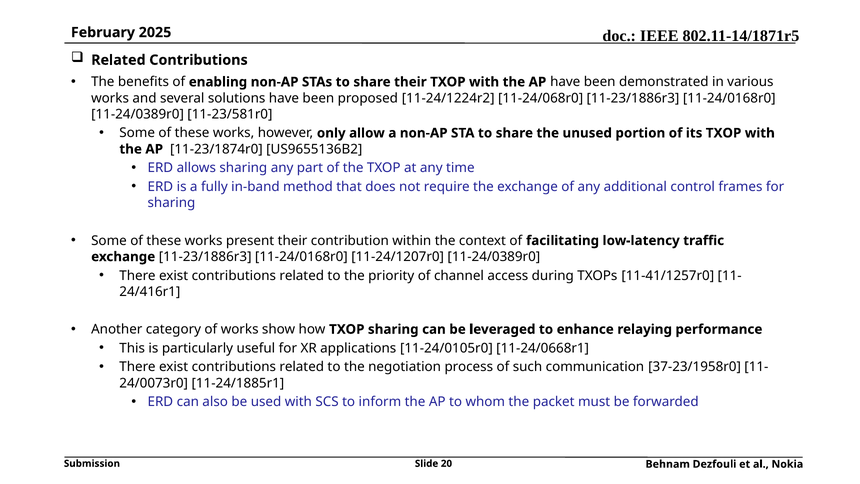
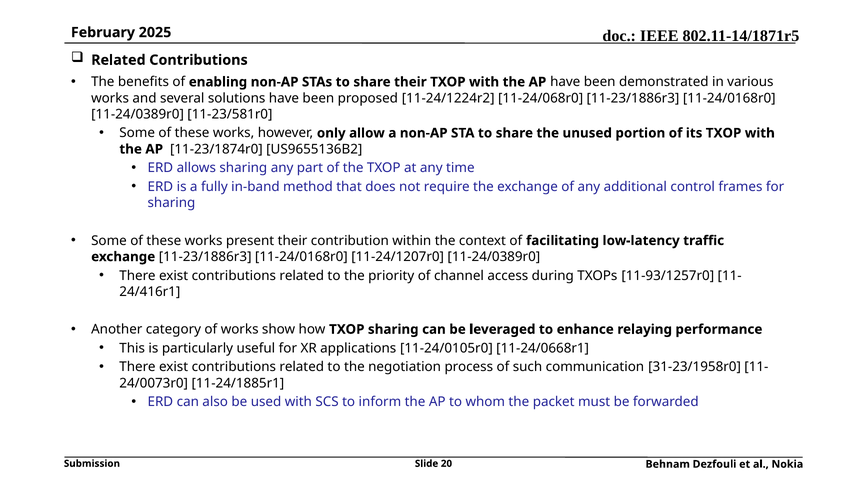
11-41/1257r0: 11-41/1257r0 -> 11-93/1257r0 (668, 275)
37-23/1958r0: 37-23/1958r0 -> 31-23/1958r0 (695, 367)
